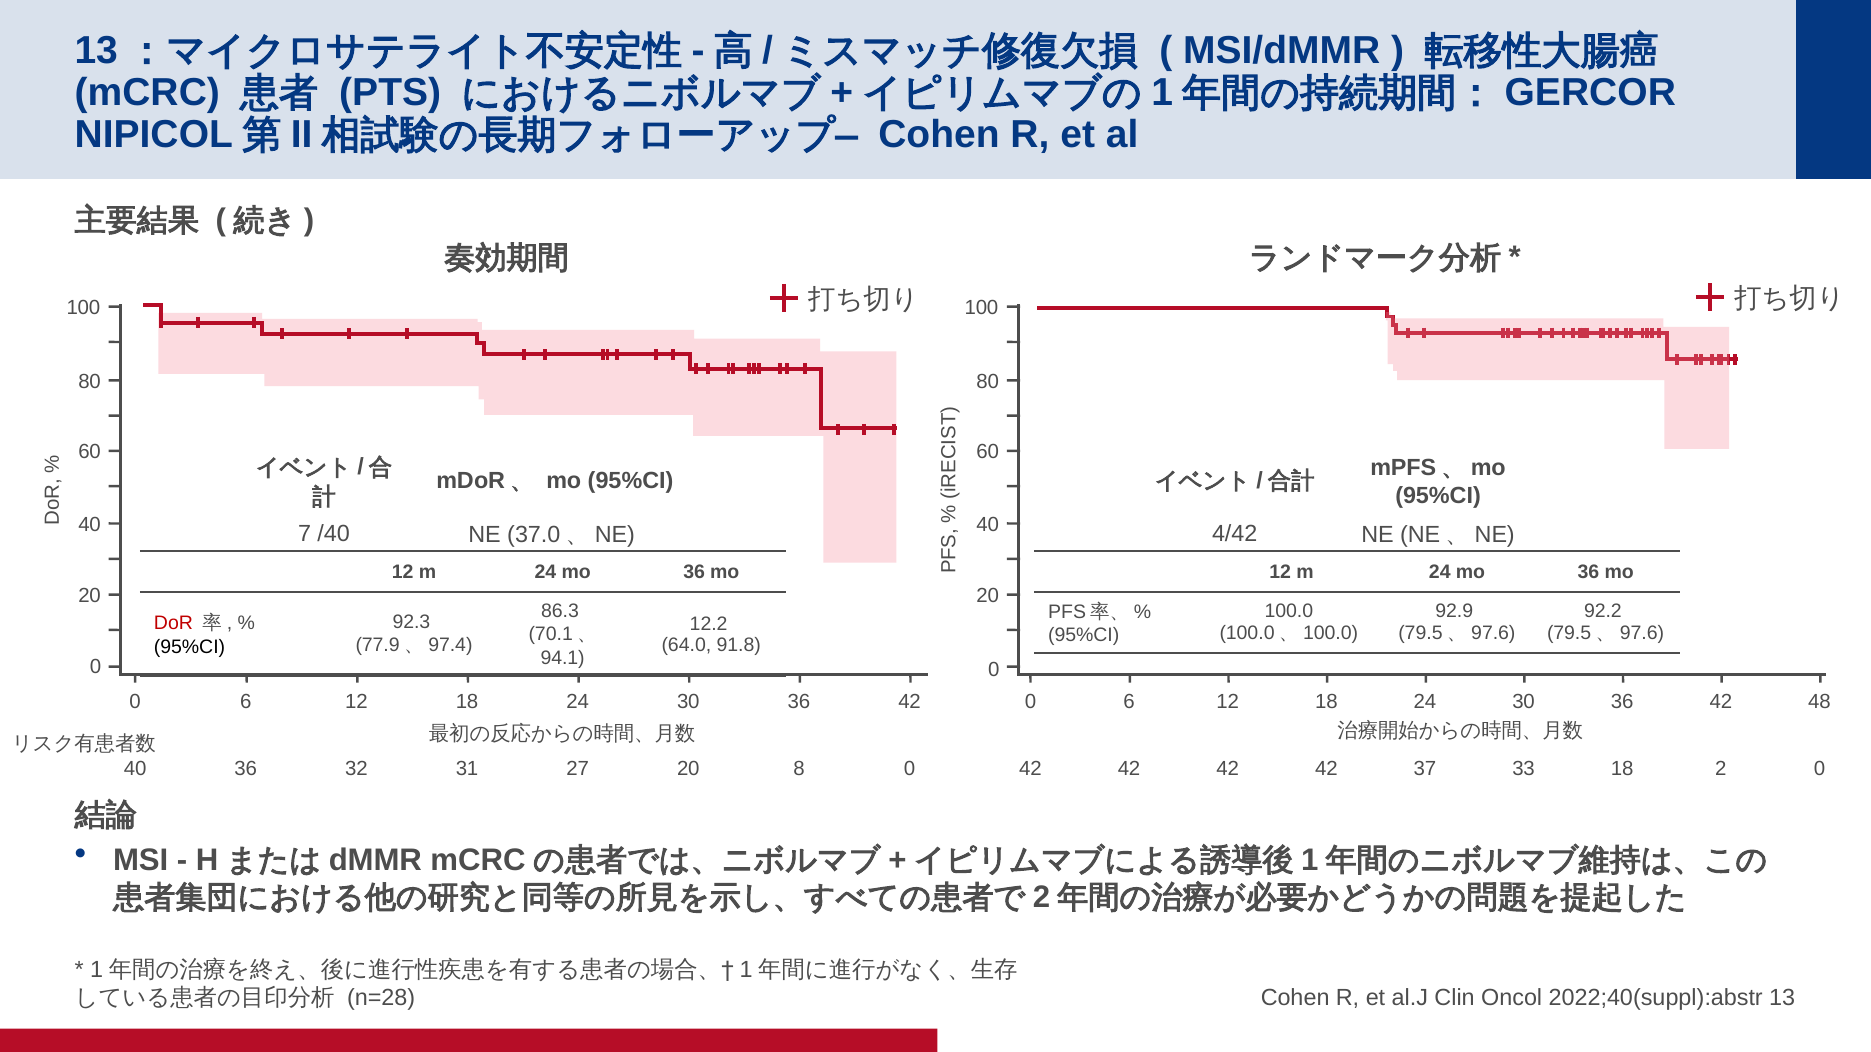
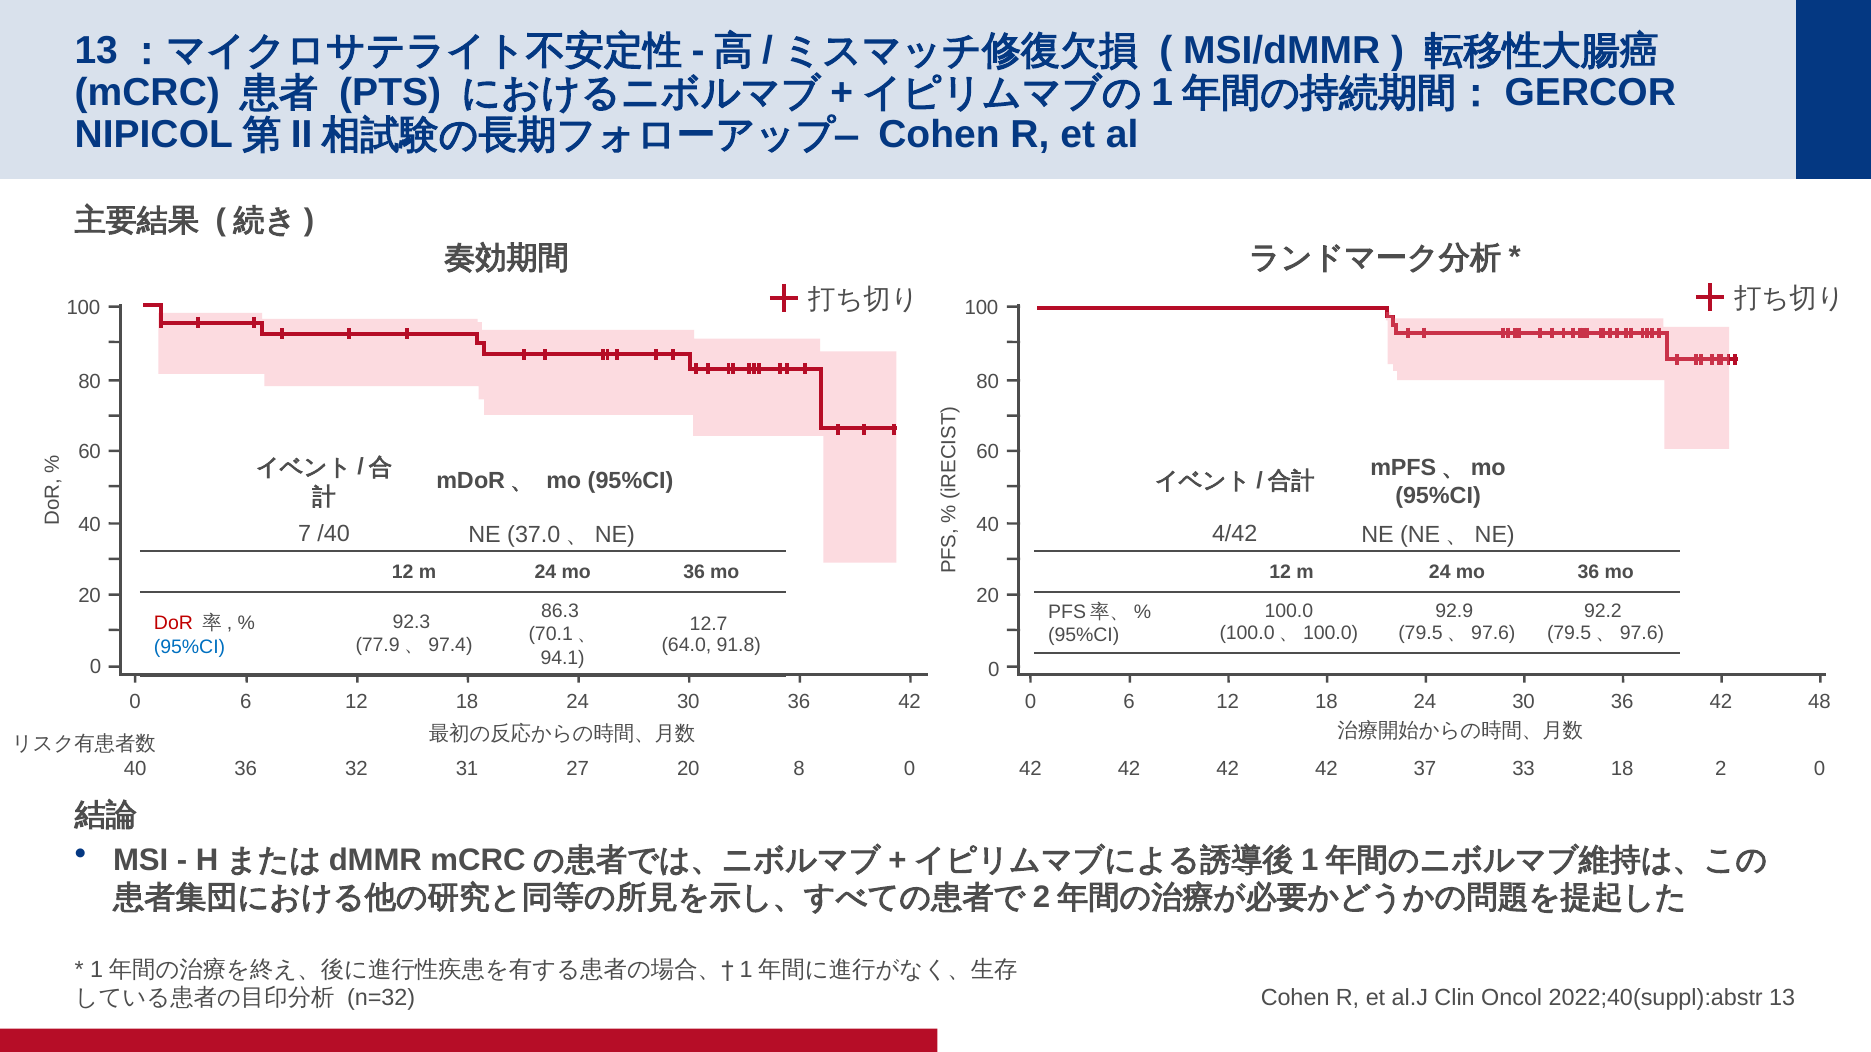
12.2: 12.2 -> 12.7 (709, 624)
95%CI colour: black -> blue (190, 647)
n=28: n=28 -> n=32 (381, 998)
